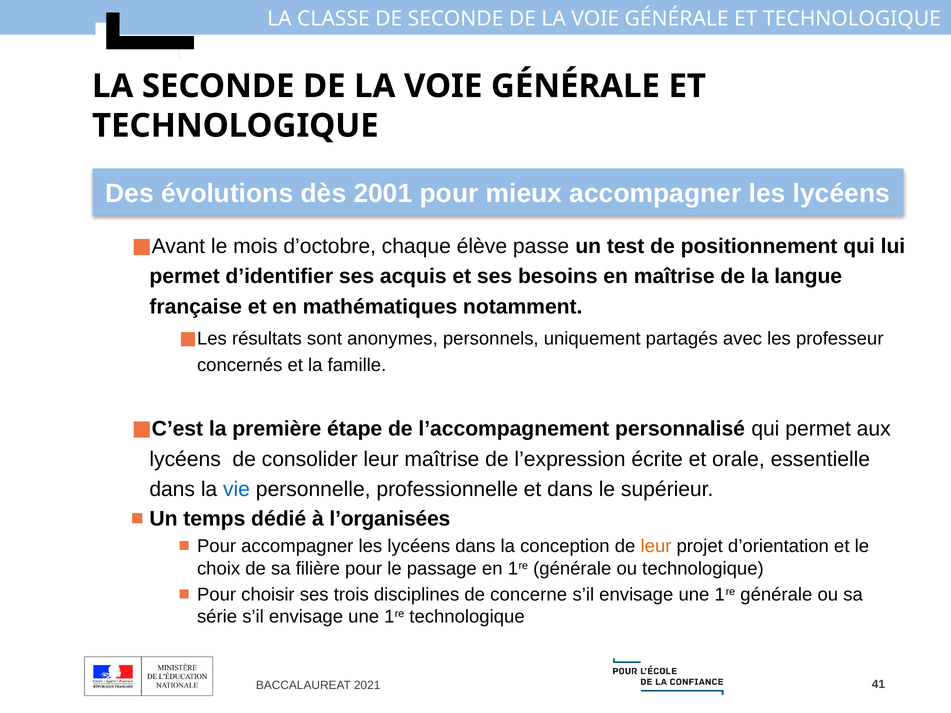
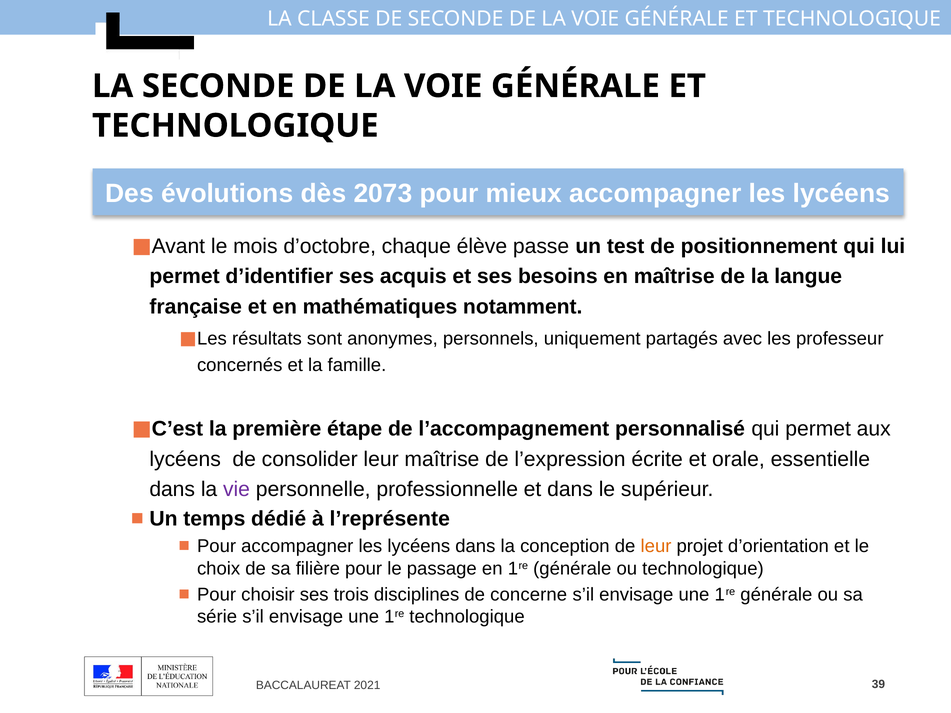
2001: 2001 -> 2073 (383, 194)
vie colour: blue -> purple (237, 490)
l’organisées: l’organisées -> l’représente (390, 519)
41: 41 -> 39 (878, 684)
